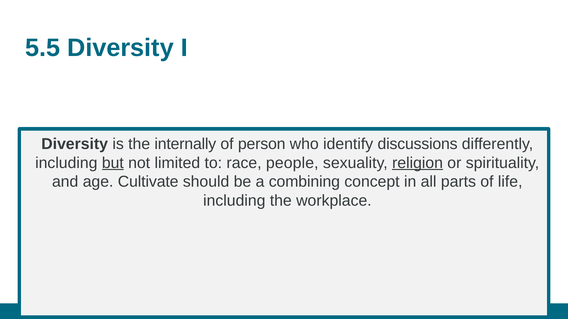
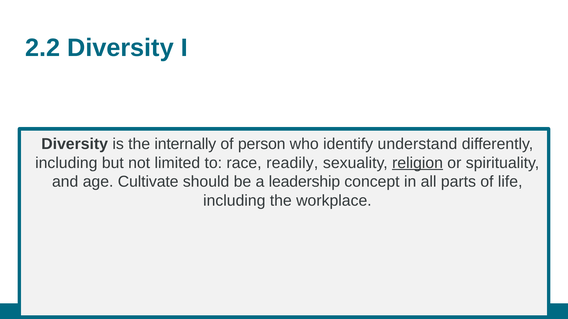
5.5: 5.5 -> 2.2 (43, 48)
discussions: discussions -> understand (417, 144)
but underline: present -> none (113, 163)
people: people -> readily (292, 163)
combining: combining -> leadership (304, 182)
